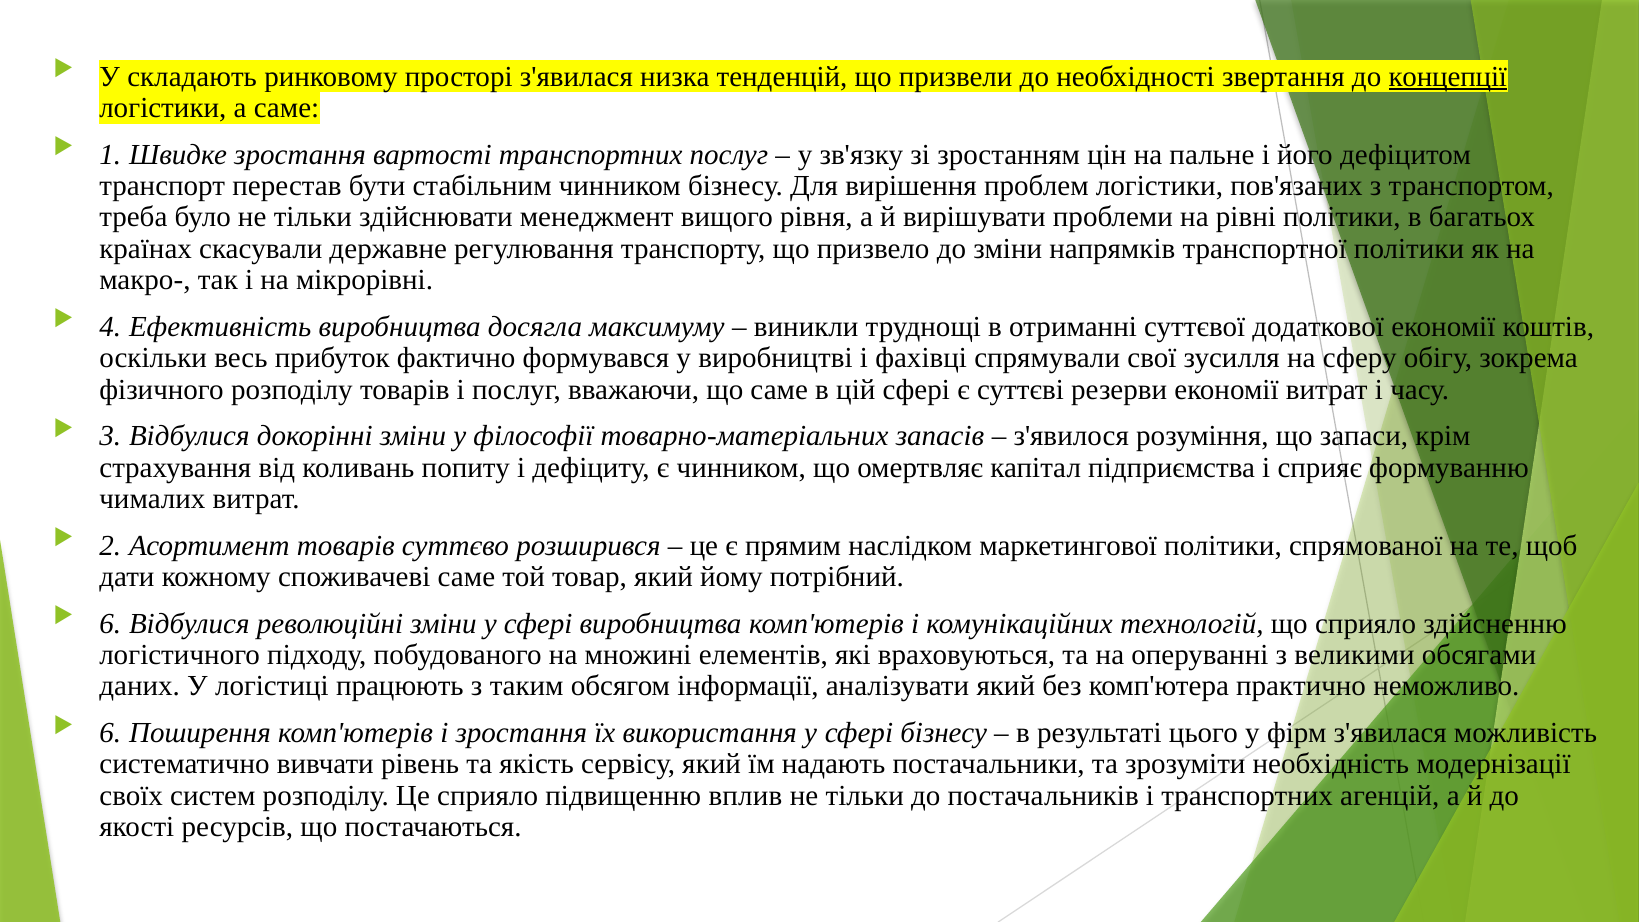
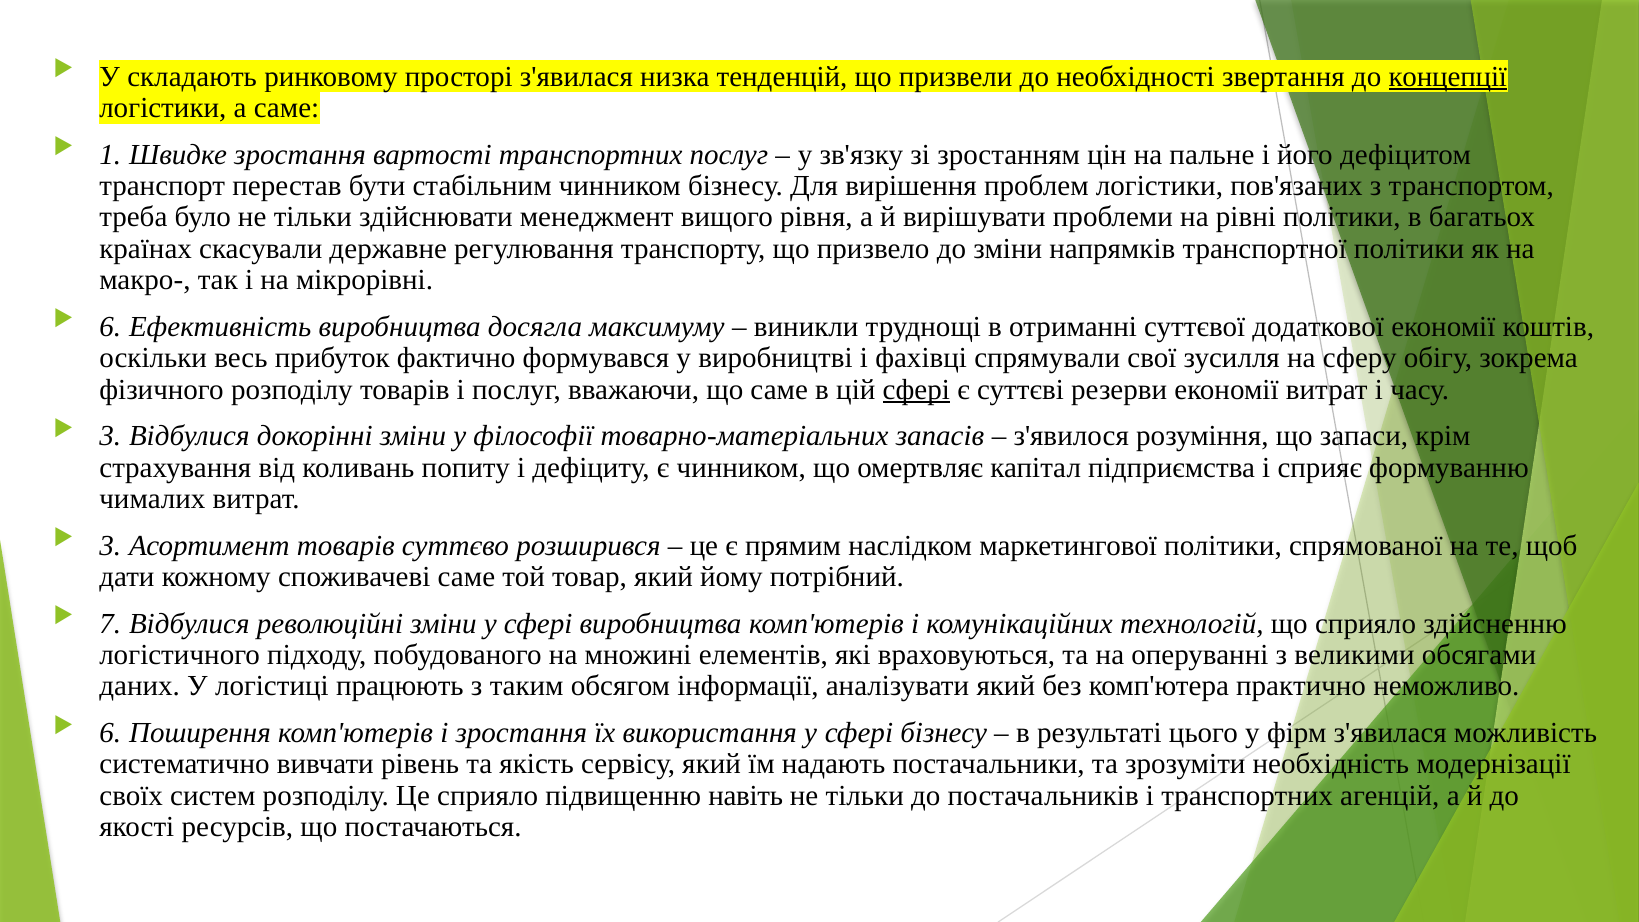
4: 4 -> 6 (110, 327)
сфері underline: none -> present (916, 389)
2: 2 -> 3 (110, 546)
6: 6 -> 7 (110, 624)
вплив: вплив -> навіть (746, 796)
